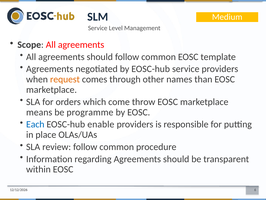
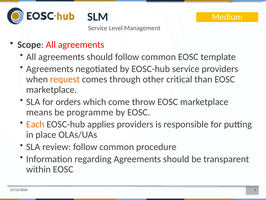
names: names -> critical (179, 79)
Each colour: blue -> orange (35, 124)
enable: enable -> applies (101, 124)
